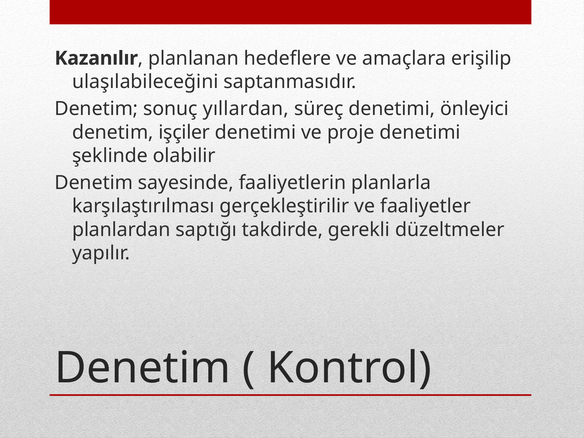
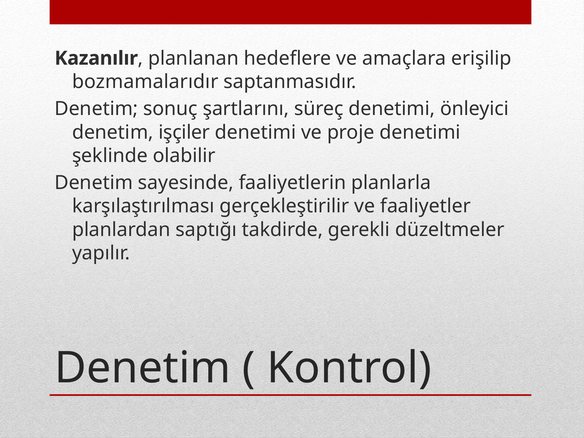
ulaşılabileceğini: ulaşılabileceğini -> bozmamalarıdır (145, 82)
yıllardan: yıllardan -> şartlarını (246, 109)
